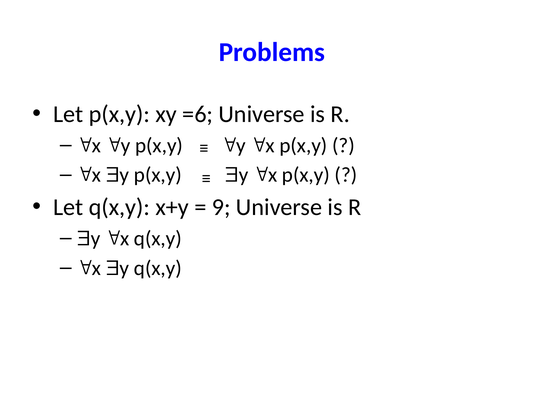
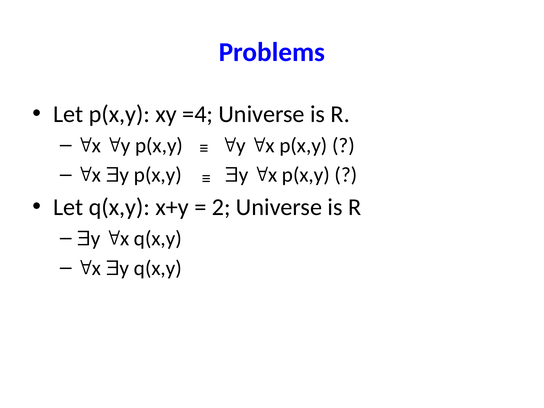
=6: =6 -> =4 (198, 114)
9: 9 -> 2 (221, 207)
